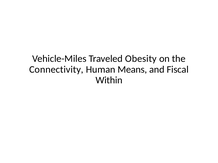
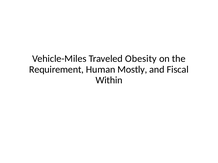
Connectivity: Connectivity -> Requirement (56, 70)
Means: Means -> Mostly (132, 70)
